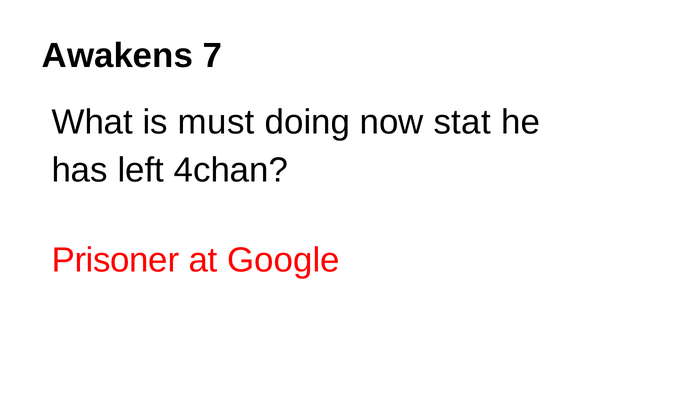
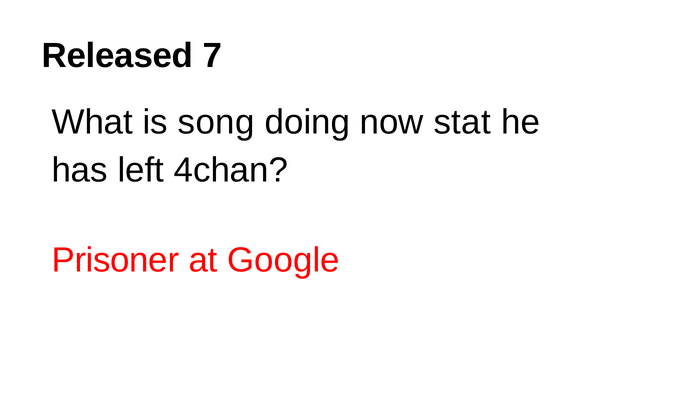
Awakens: Awakens -> Released (118, 56)
must: must -> song (216, 122)
